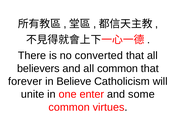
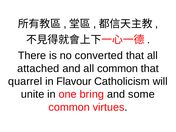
believers: believers -> attached (38, 68)
forever: forever -> quarrel (25, 81)
Believe: Believe -> Flavour (74, 81)
enter: enter -> bring (92, 94)
